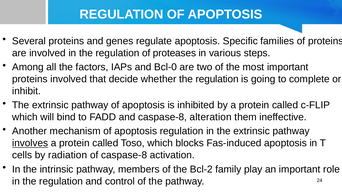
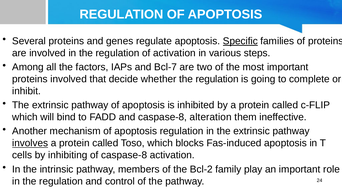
Specific underline: none -> present (240, 41)
of proteases: proteases -> activation (174, 53)
Bcl-0: Bcl-0 -> Bcl-7 (166, 67)
radiation: radiation -> inhibiting (68, 155)
